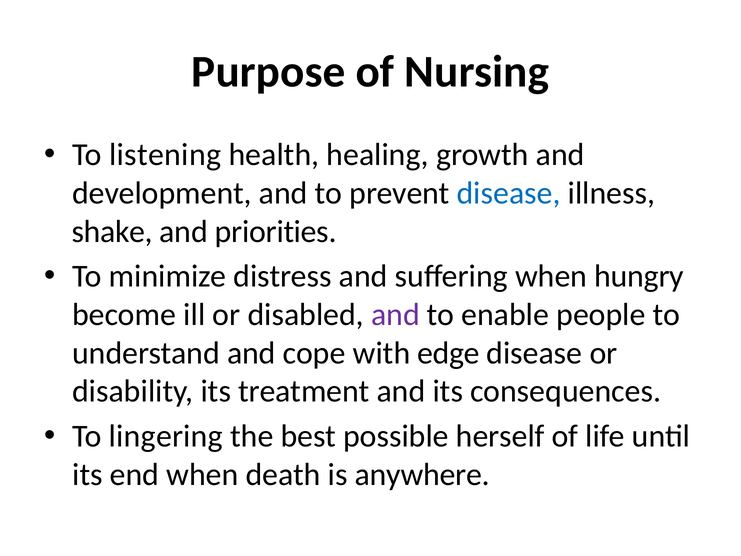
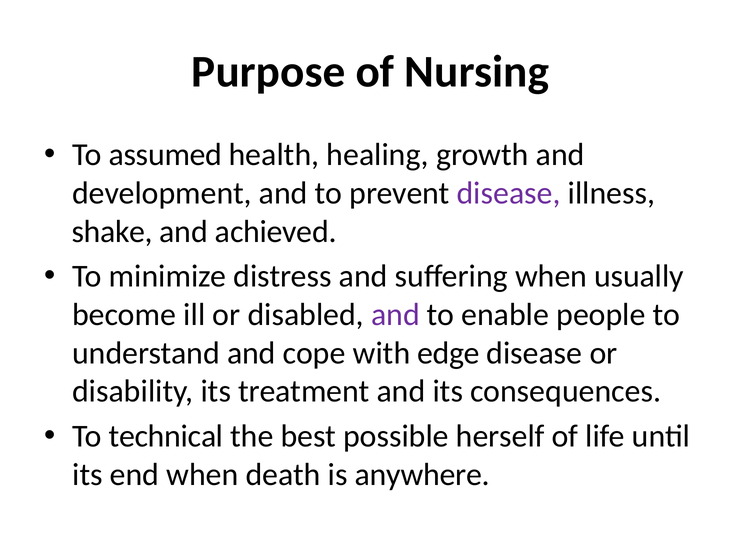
listening: listening -> assumed (165, 155)
disease colour: blue -> purple (509, 193)
priorities: priorities -> achieved (276, 231)
hungry: hungry -> usually (639, 276)
lingering: lingering -> technical (166, 436)
